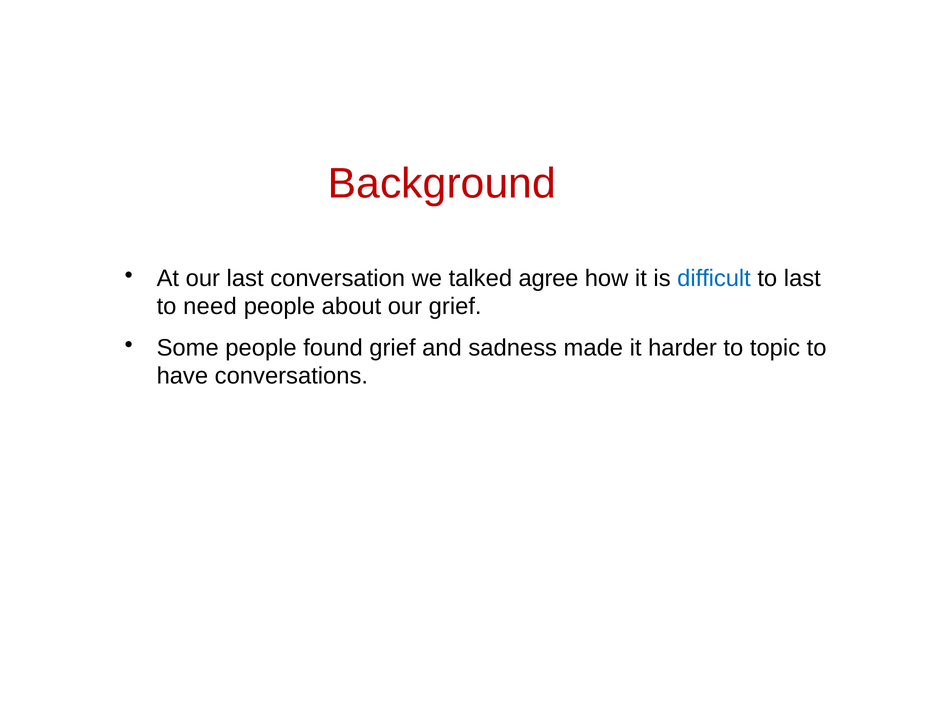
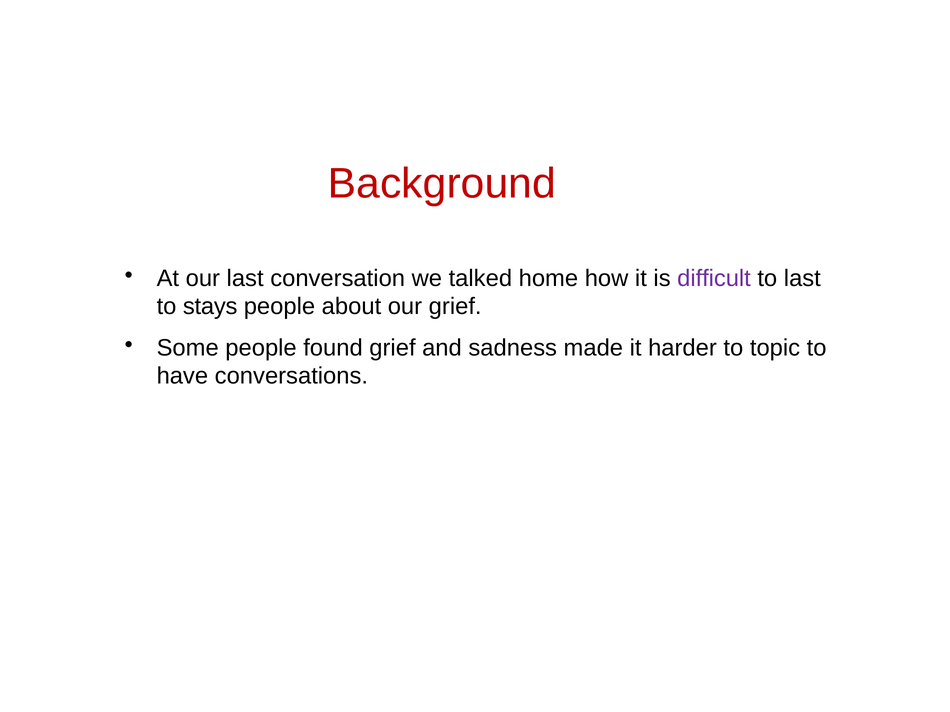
agree: agree -> home (548, 279)
difficult colour: blue -> purple (714, 279)
need: need -> stays (210, 307)
